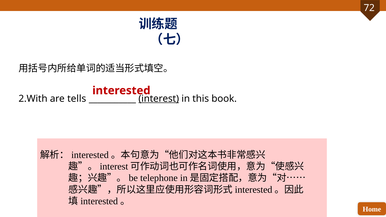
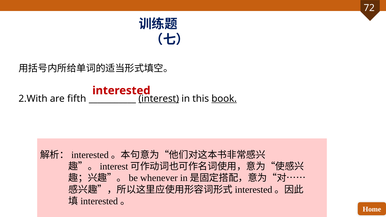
tells: tells -> fifth (77, 99)
book underline: none -> present (224, 99)
telephone: telephone -> whenever (159, 178)
